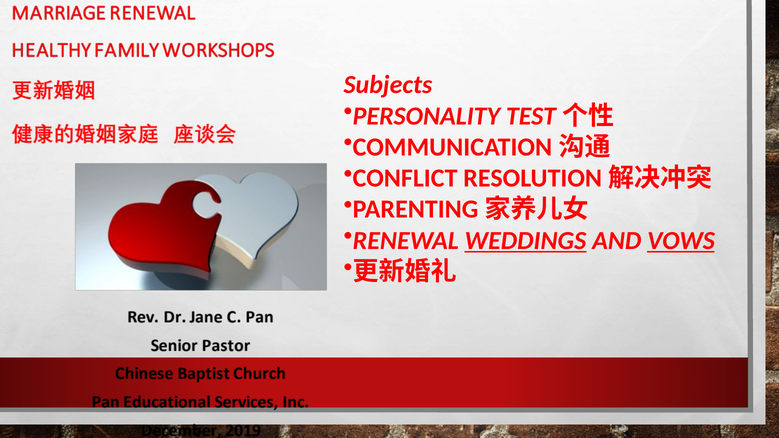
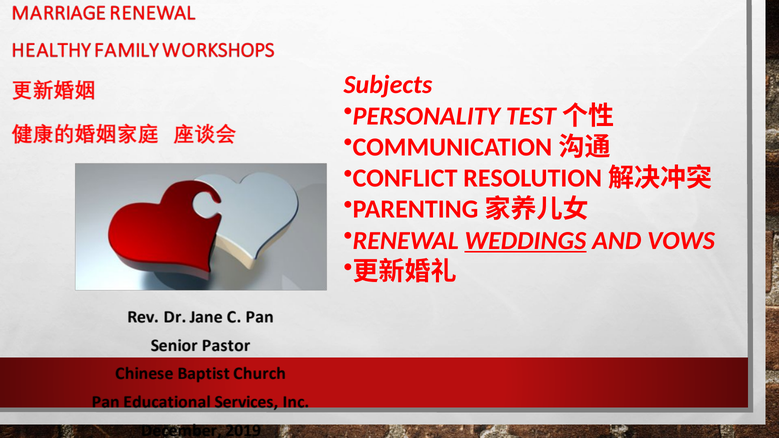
VOWS underline: present -> none (681, 241)
